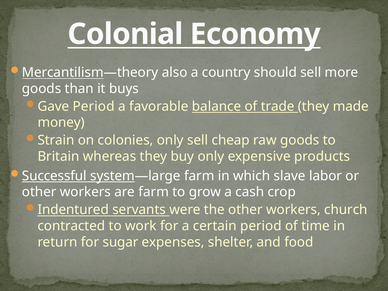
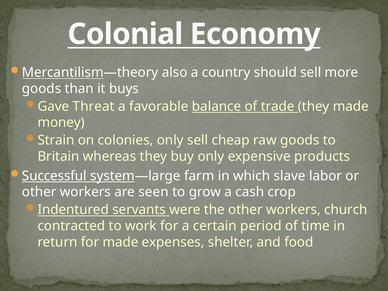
Gave Period: Period -> Threat (94, 106)
are farm: farm -> seen (154, 192)
for sugar: sugar -> made (121, 242)
